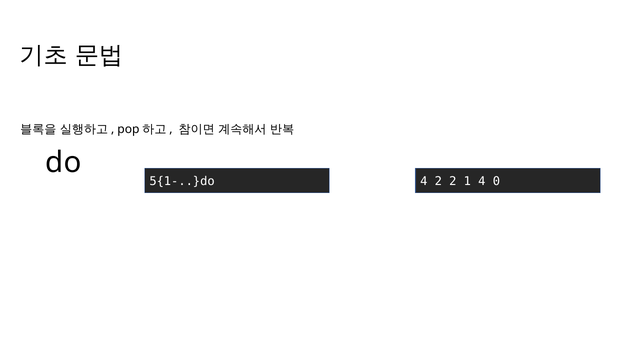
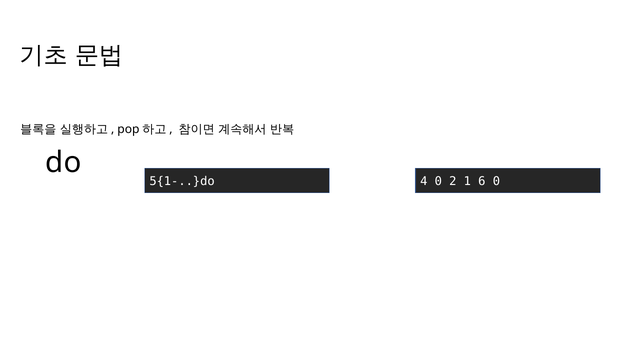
4 2: 2 -> 0 (438, 182)
1 4: 4 -> 6 (482, 182)
